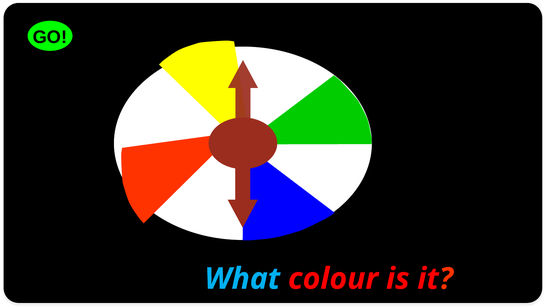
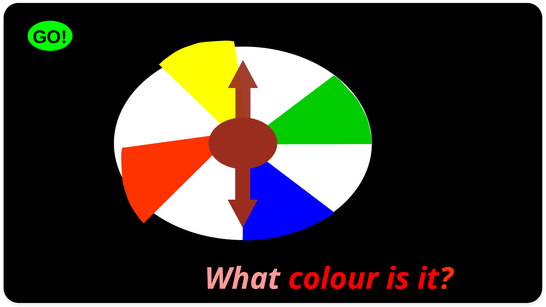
What colour: light blue -> pink (242, 279)
